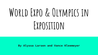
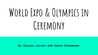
Exposition: Exposition -> Ceremony (49, 26)
